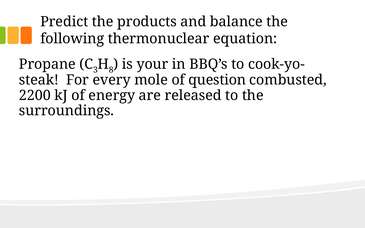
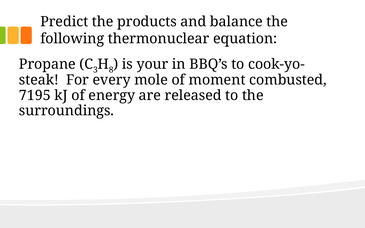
question: question -> moment (217, 80)
2200: 2200 -> 7195 (35, 95)
